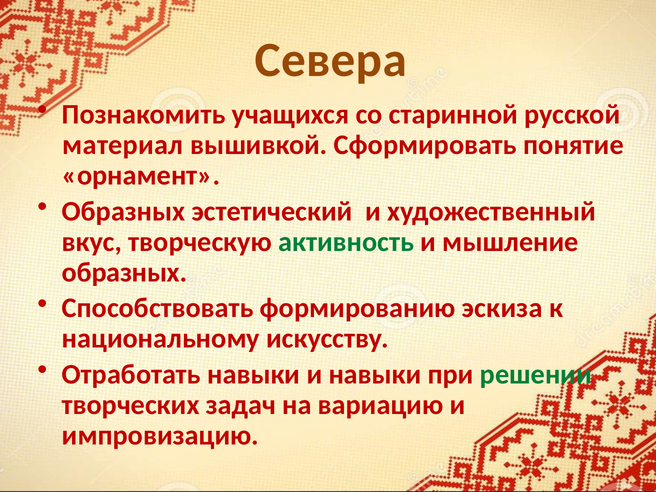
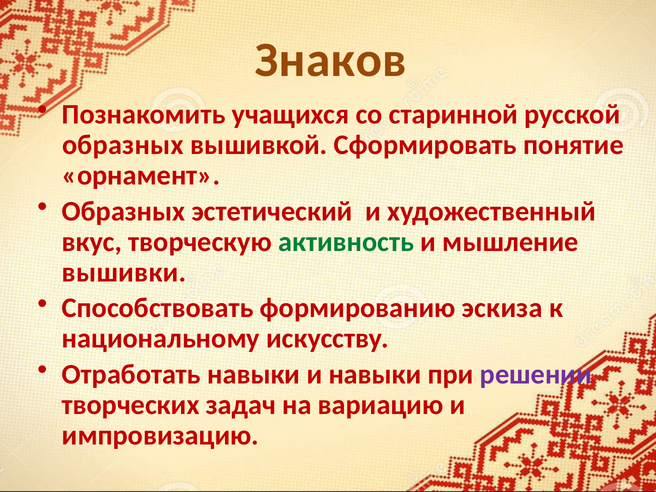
Севера: Севера -> Знаков (331, 60)
материал: материал -> образных (123, 145)
образных: образных -> вышивки (124, 272)
решении colour: green -> purple (536, 374)
